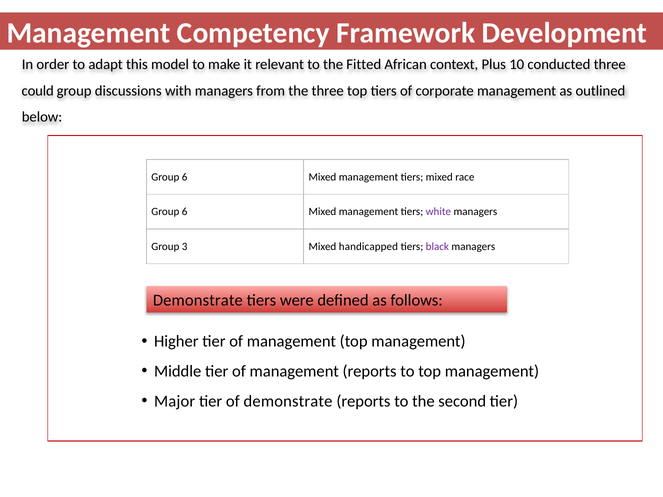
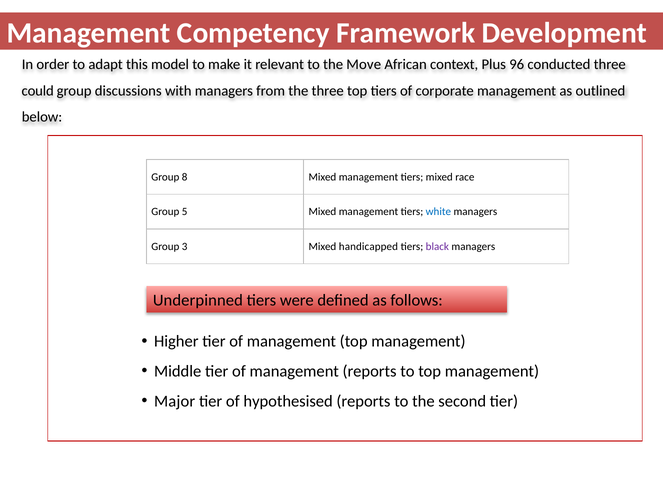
Fitted: Fitted -> Move (364, 64)
10: 10 -> 96 (517, 64)
6: 6 -> 8 (185, 177)
6: 6 -> 5 (185, 212)
white colour: purple -> blue (438, 212)
Demonstrate: Demonstrate -> Underpinned (198, 300)
of demonstrate: demonstrate -> hypothesised (288, 401)
